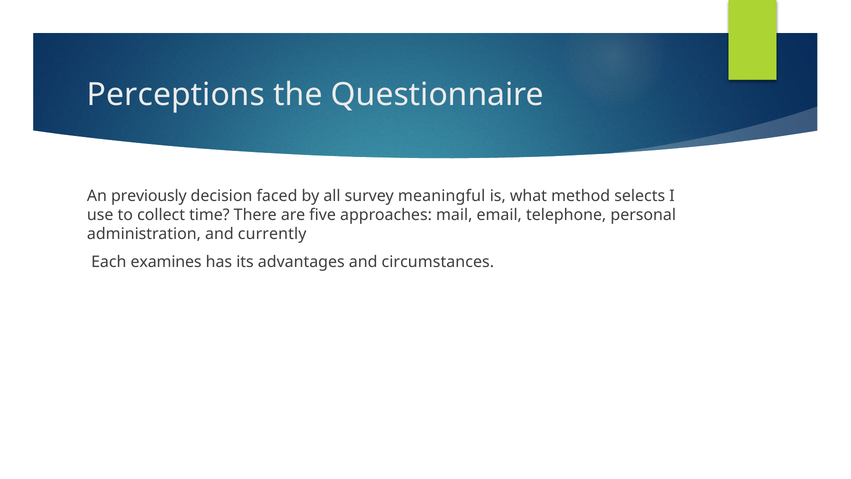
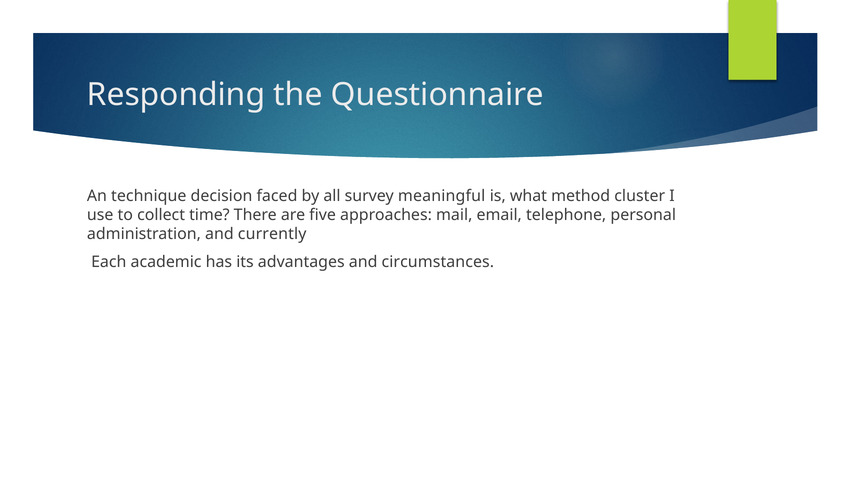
Perceptions: Perceptions -> Responding (176, 95)
previously: previously -> technique (149, 196)
selects: selects -> cluster (640, 196)
examines: examines -> academic (166, 262)
